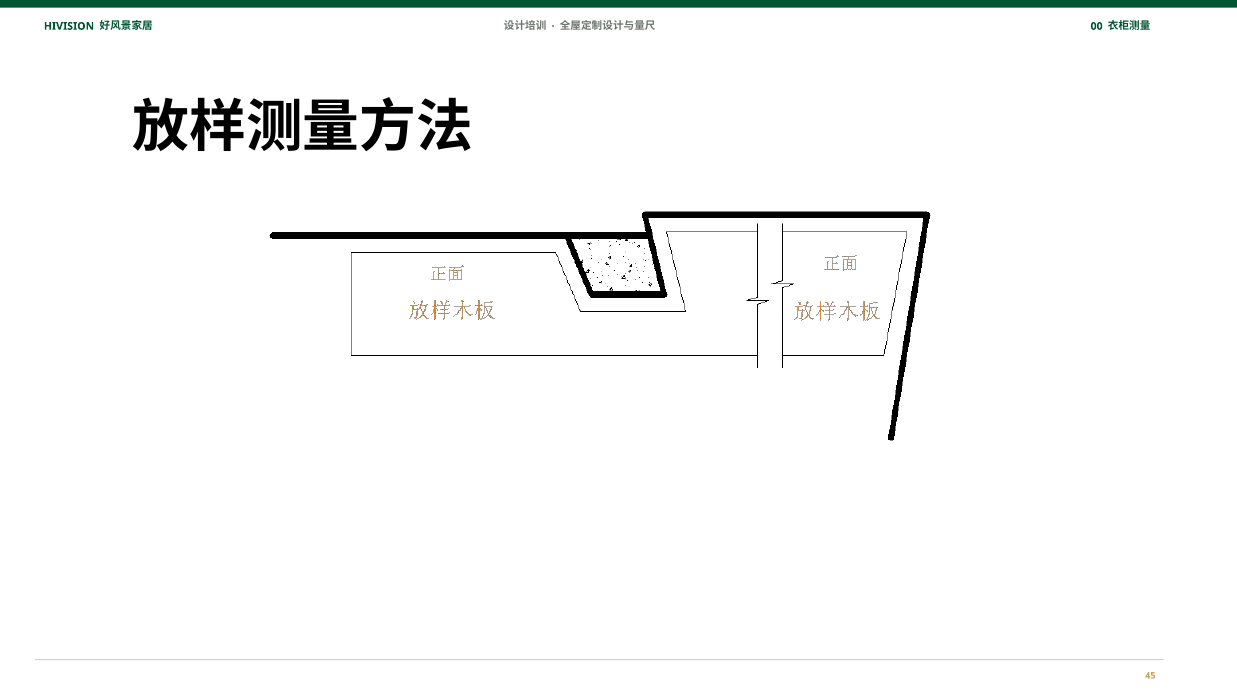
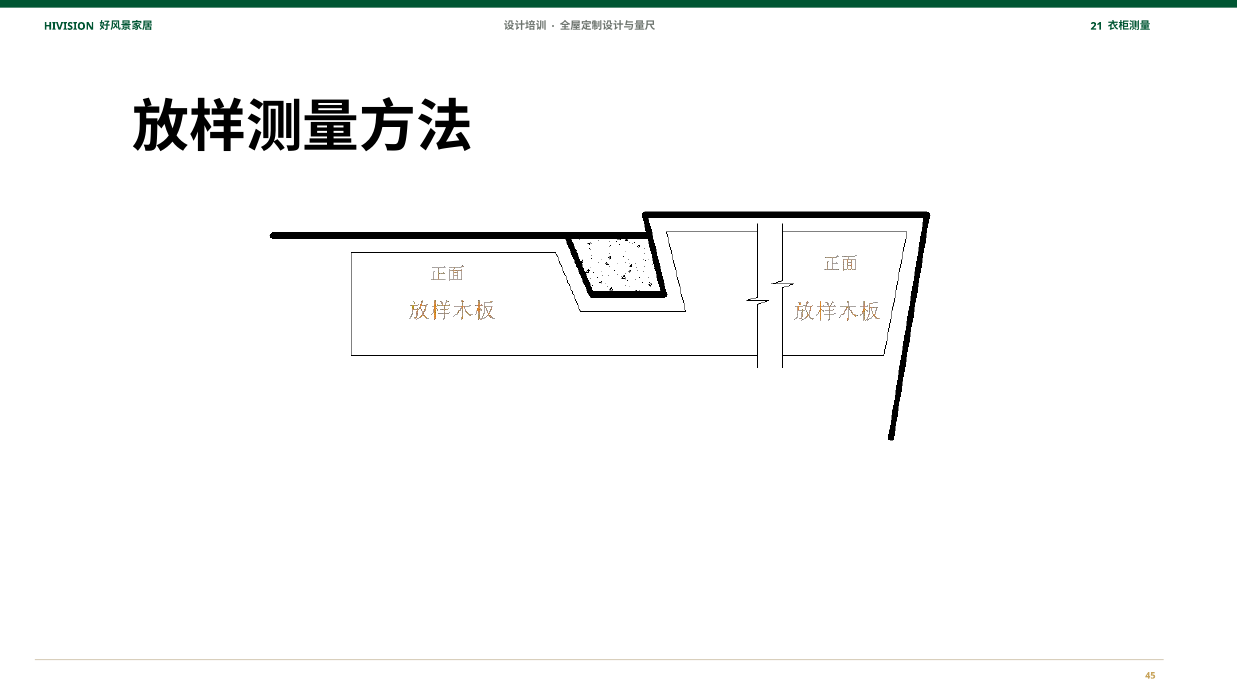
00: 00 -> 21 (1097, 26)
